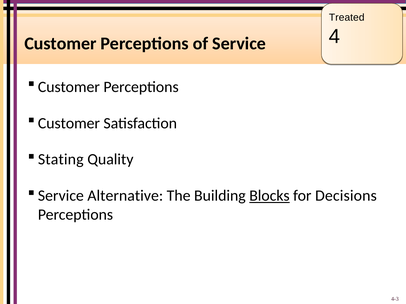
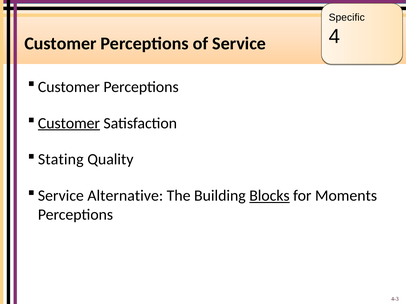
Treated: Treated -> Specific (347, 18)
Customer underline: none -> present (69, 123)
Decisions: Decisions -> Moments (346, 196)
